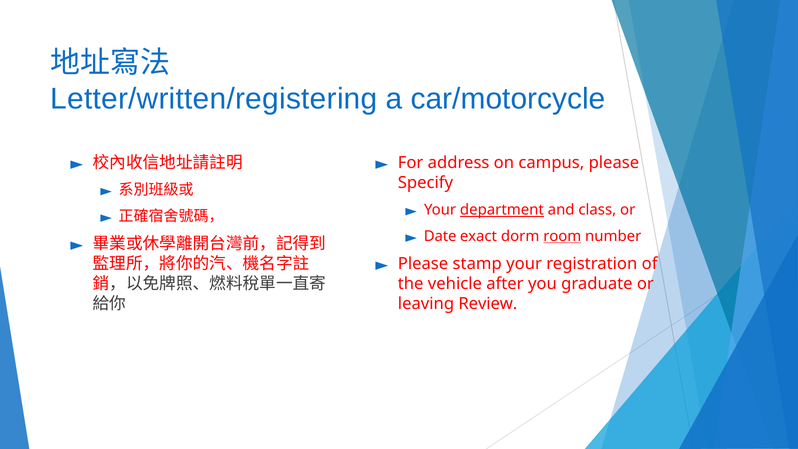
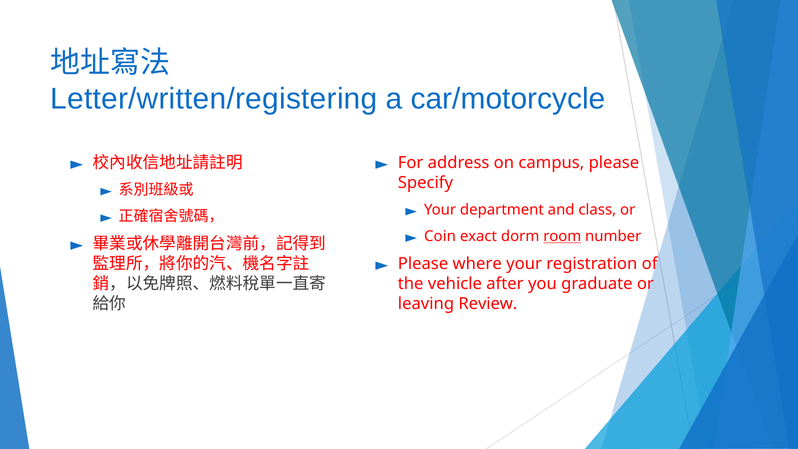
department underline: present -> none (502, 210)
Date: Date -> Coin (440, 236)
stamp: stamp -> where (477, 264)
